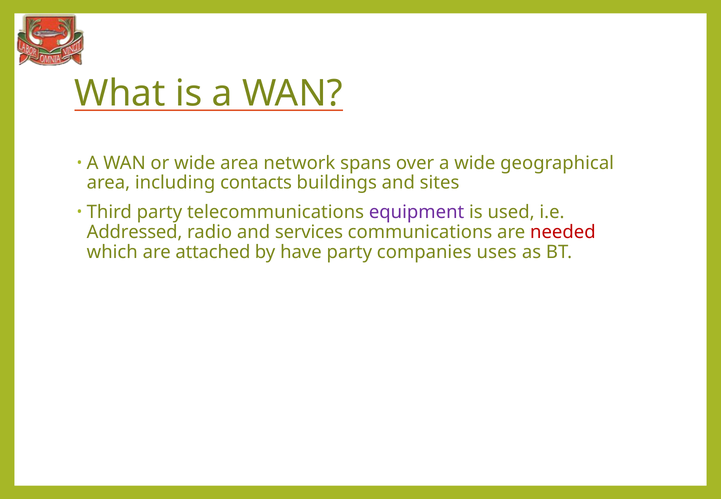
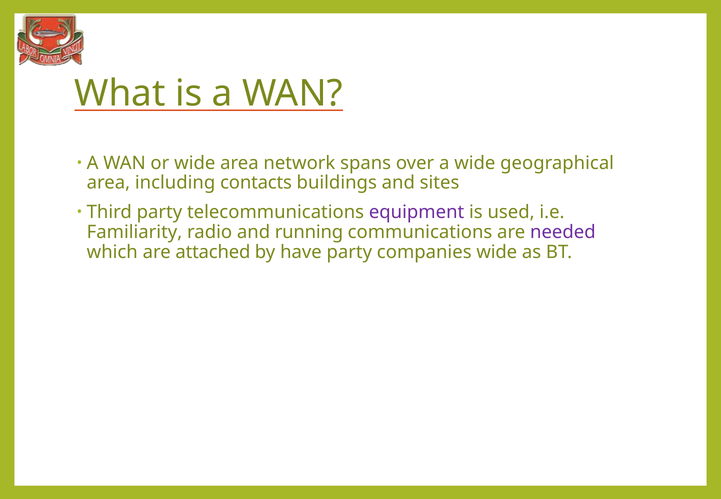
Addressed: Addressed -> Familiarity (134, 232)
services: services -> running (309, 232)
needed colour: red -> purple (563, 232)
companies uses: uses -> wide (497, 252)
